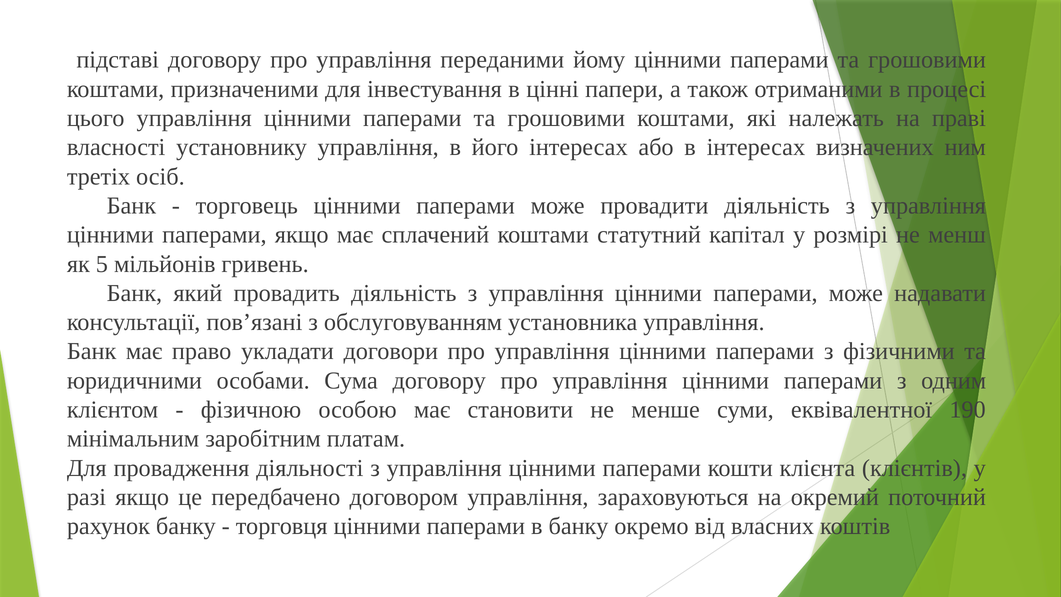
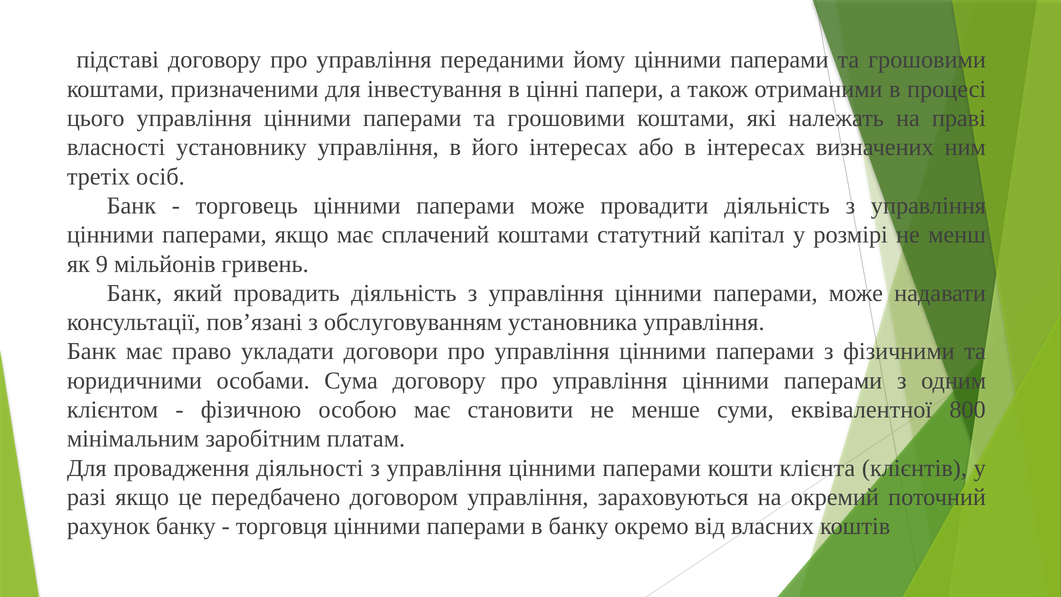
5: 5 -> 9 (102, 264)
190: 190 -> 800 (968, 410)
